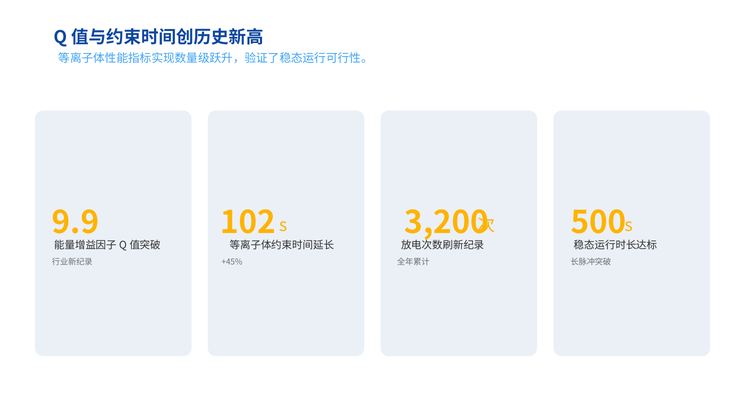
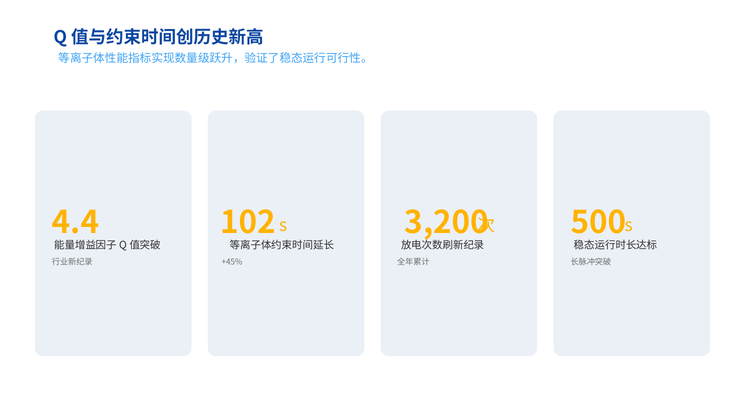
9.9: 9.9 -> 4.4 (75, 223)
